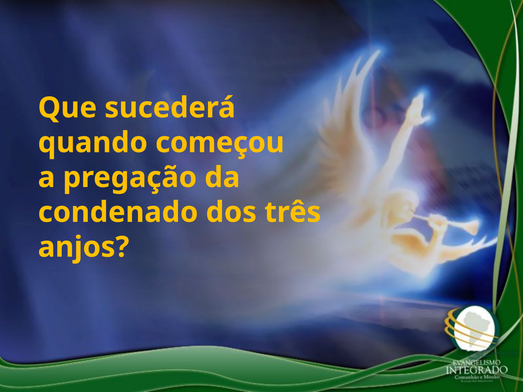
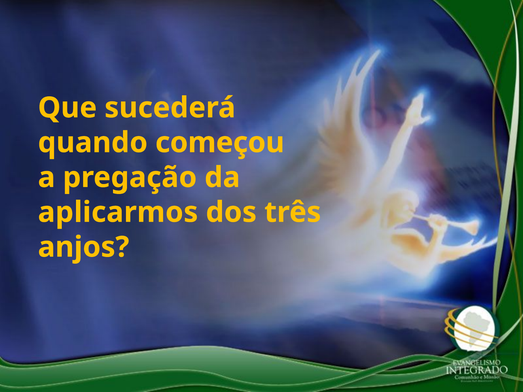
condenado: condenado -> aplicarmos (118, 212)
